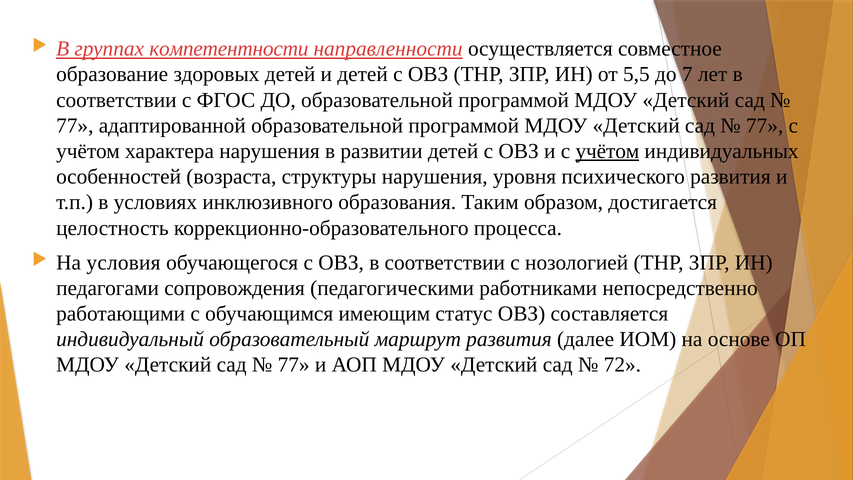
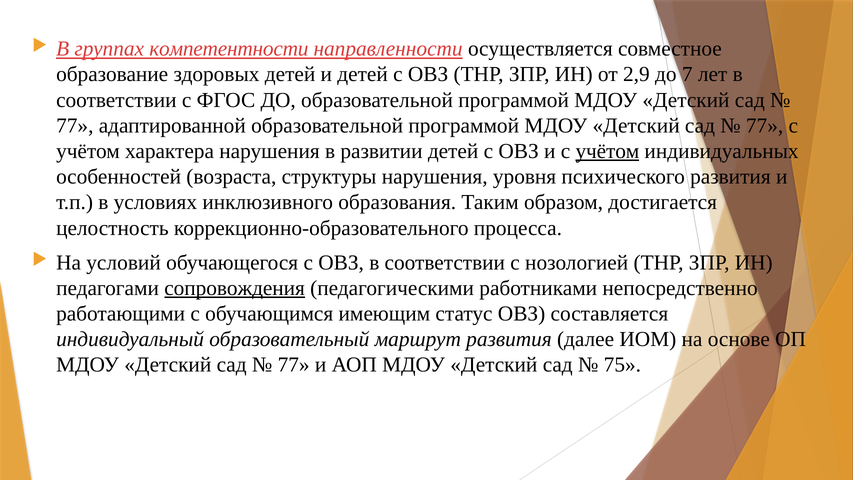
5,5: 5,5 -> 2,9 (636, 74)
условия: условия -> условий (124, 262)
сопровождения underline: none -> present (235, 288)
72: 72 -> 75 (622, 365)
